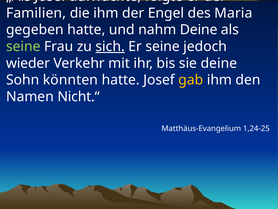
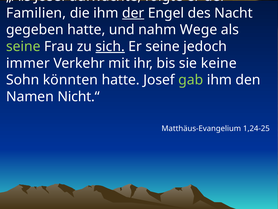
der underline: none -> present (133, 13)
Maria: Maria -> Nacht (234, 13)
nahm Deine: Deine -> Wege (199, 30)
wieder: wieder -> immer (28, 63)
sie deine: deine -> keine (219, 63)
gab colour: yellow -> light green (191, 80)
